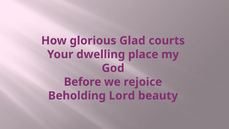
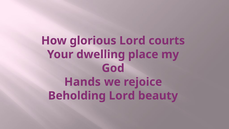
glorious Glad: Glad -> Lord (132, 41)
Before: Before -> Hands (82, 82)
